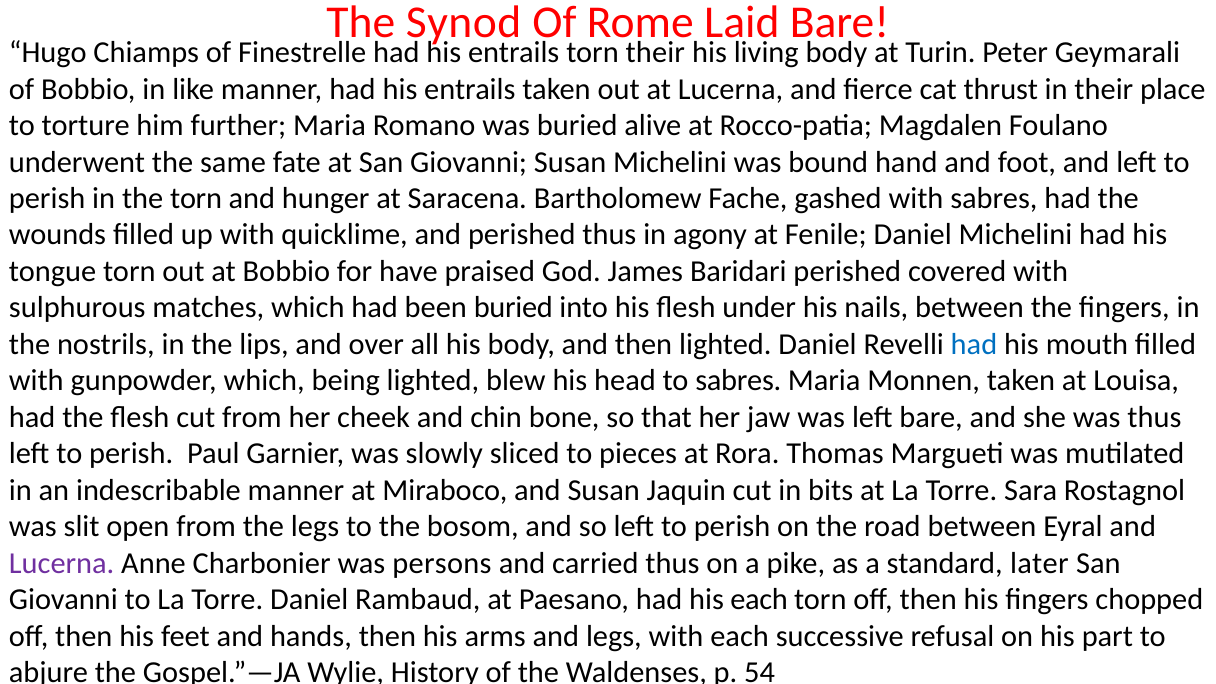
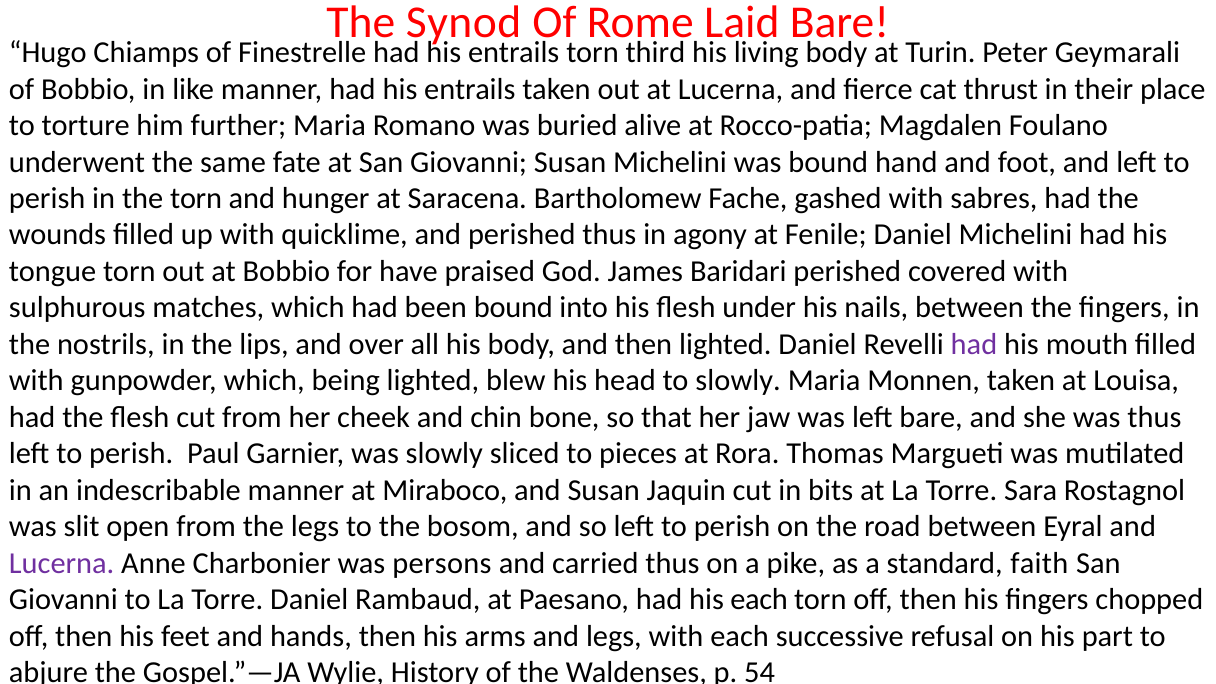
torn their: their -> third (655, 53)
been buried: buried -> bound (513, 308)
had colour: blue -> purple (974, 344)
to sabres: sabres -> slowly (738, 381)
later: later -> faith (1039, 563)
